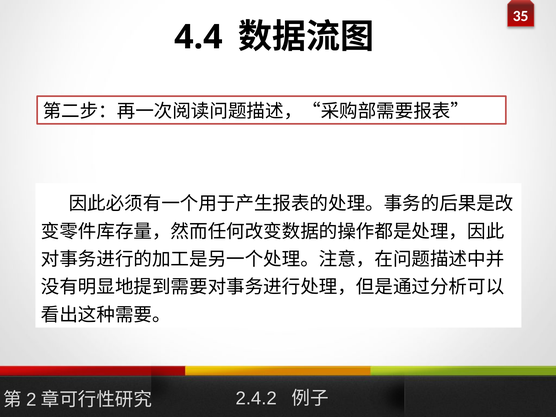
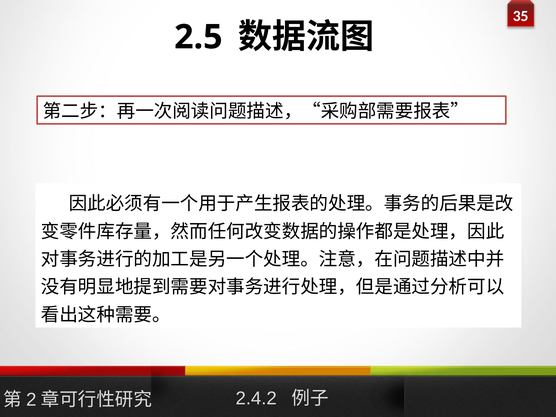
4.4: 4.4 -> 2.5 (198, 37)
